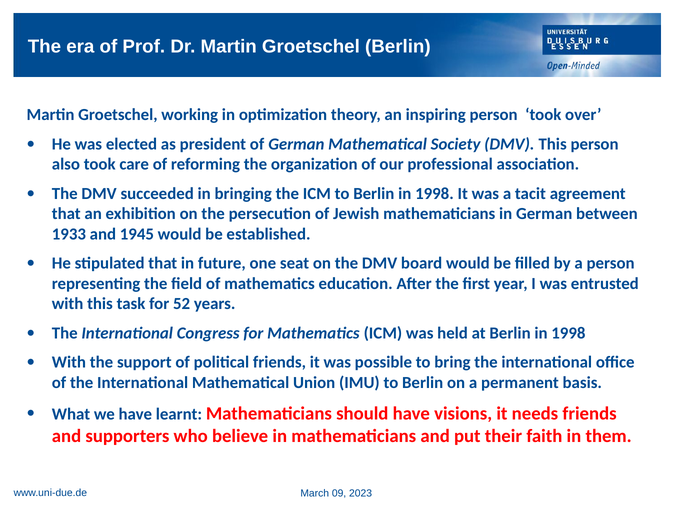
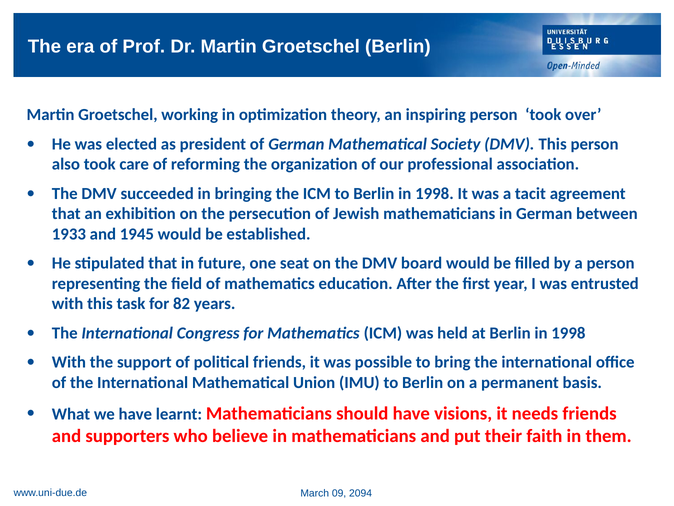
52: 52 -> 82 (182, 304)
2023: 2023 -> 2094 (361, 493)
